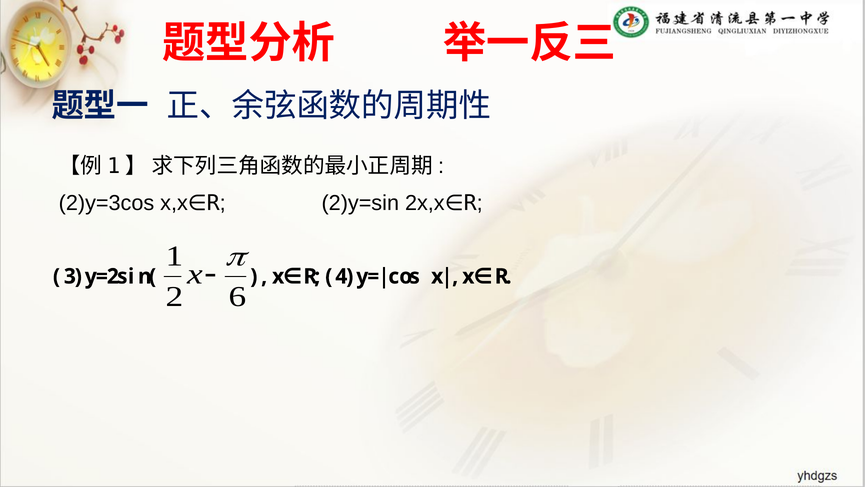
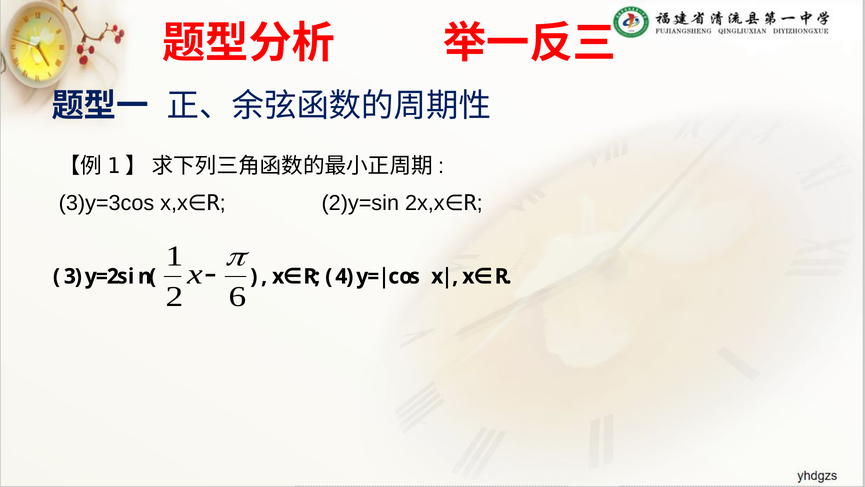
2)y=3cos: 2)y=3cos -> 3)y=3cos (106, 203)
